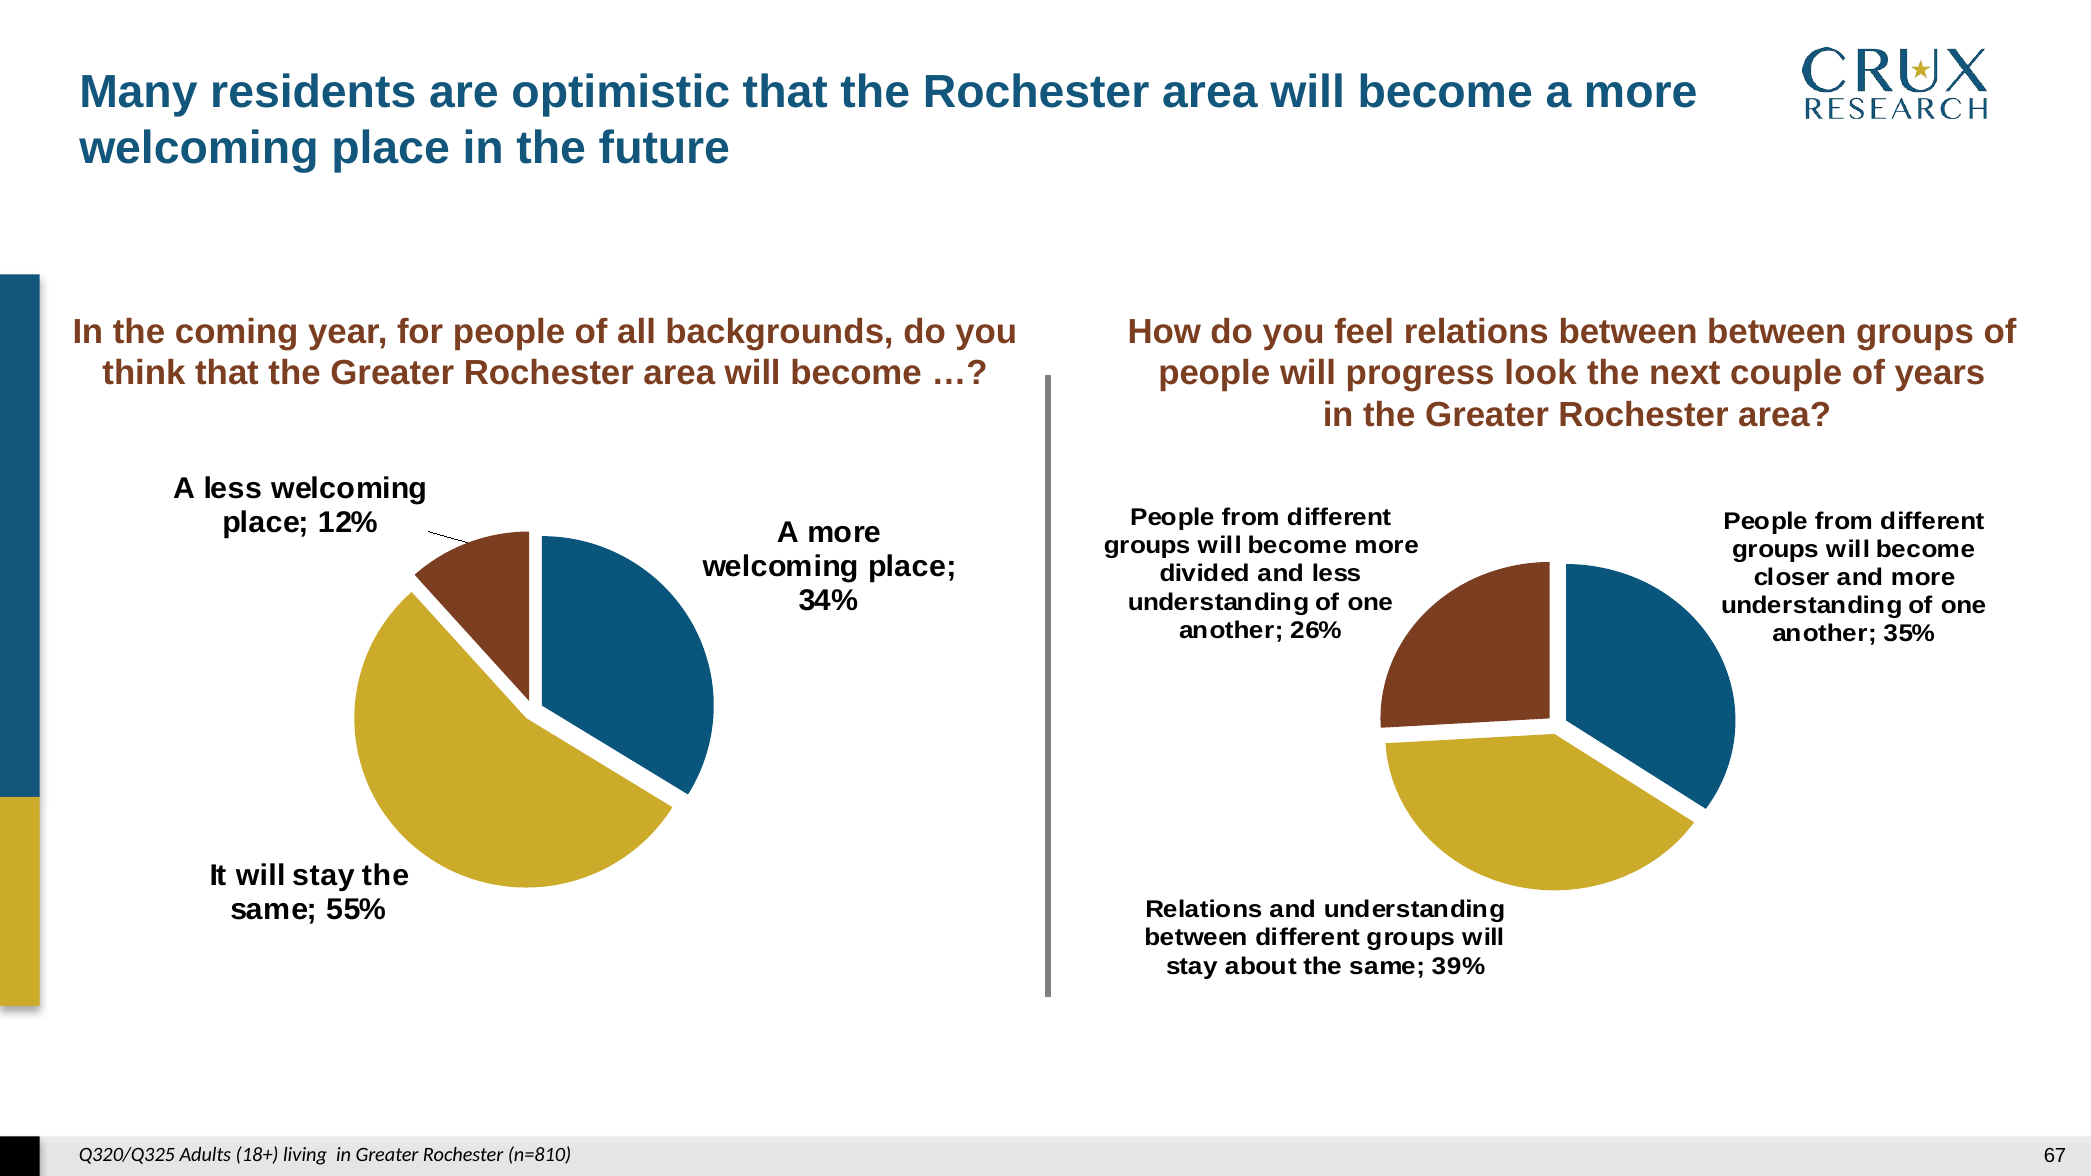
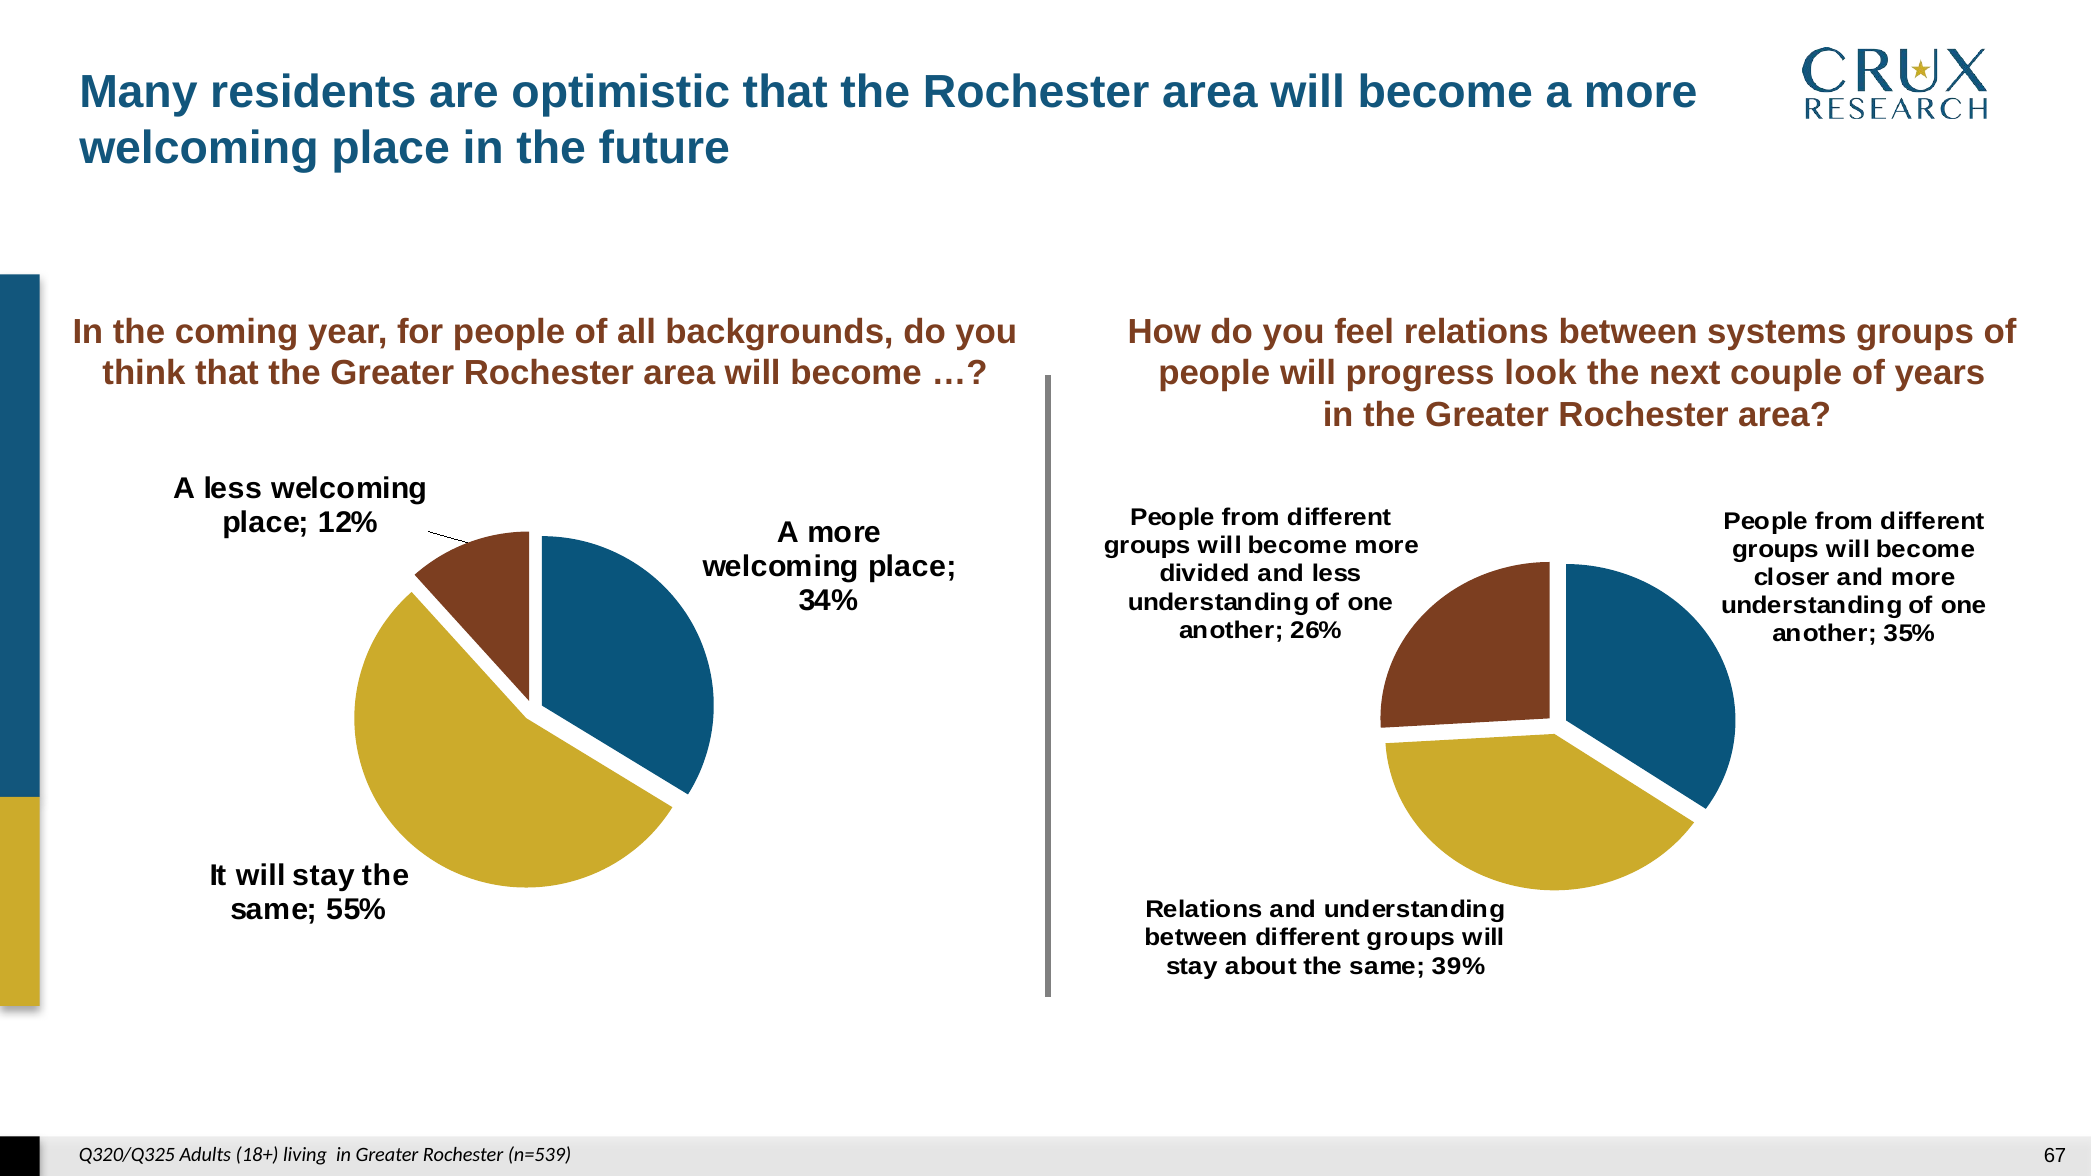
between between: between -> systems (1777, 332)
n=810: n=810 -> n=539 (540, 1155)
